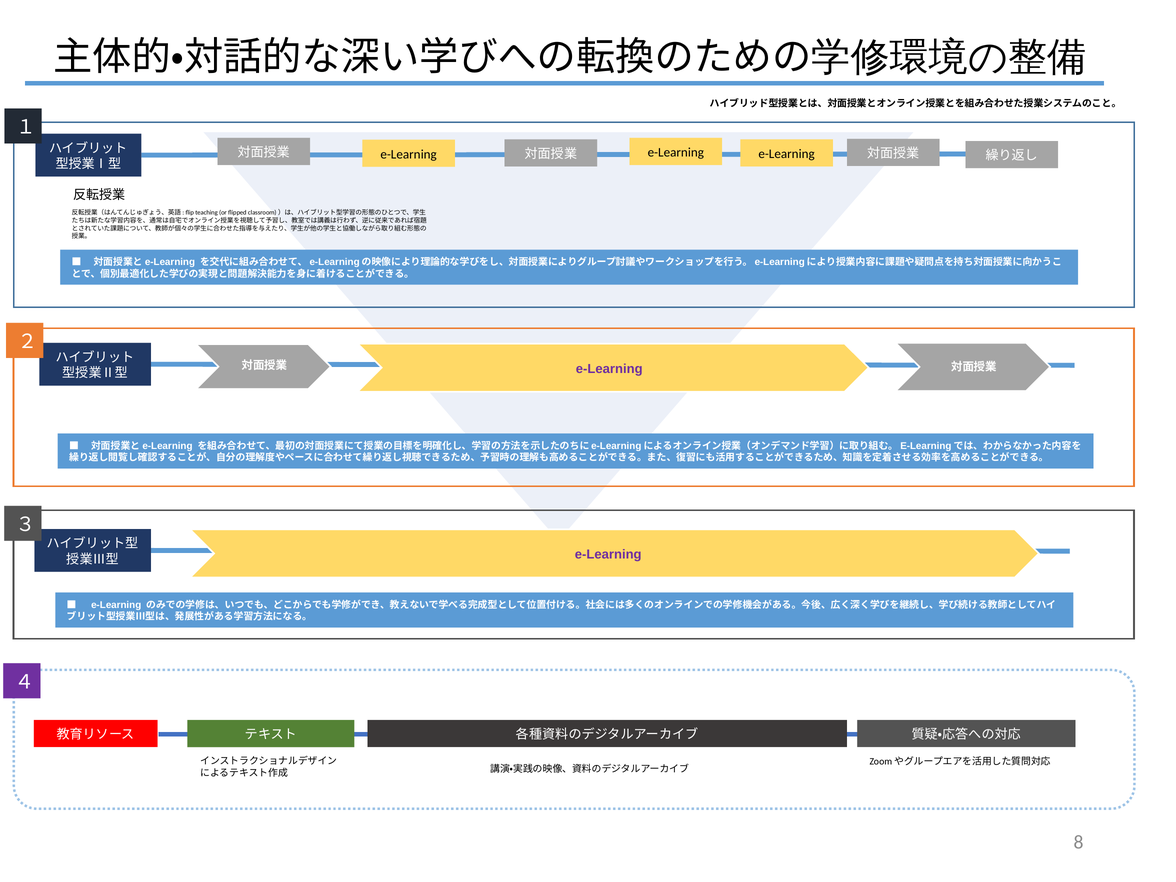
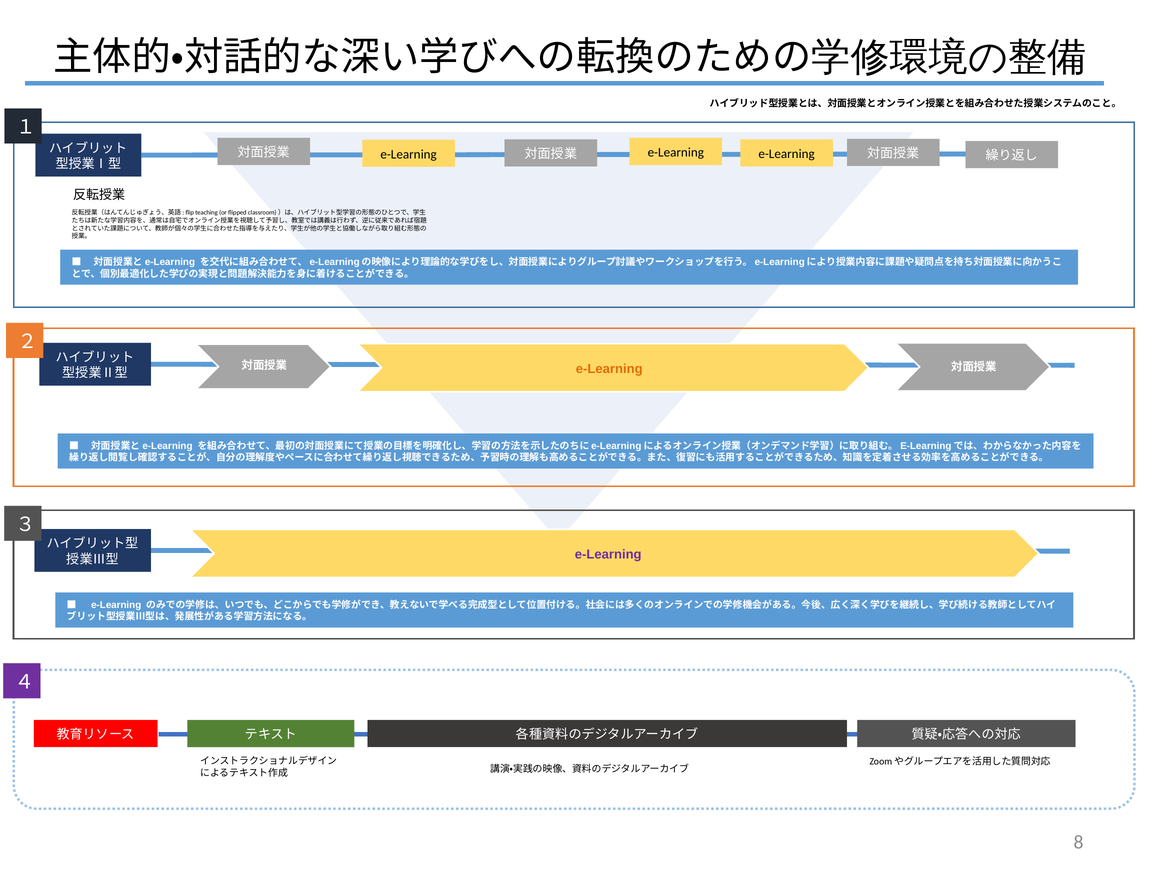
e-Learning colour: purple -> orange (609, 369)
